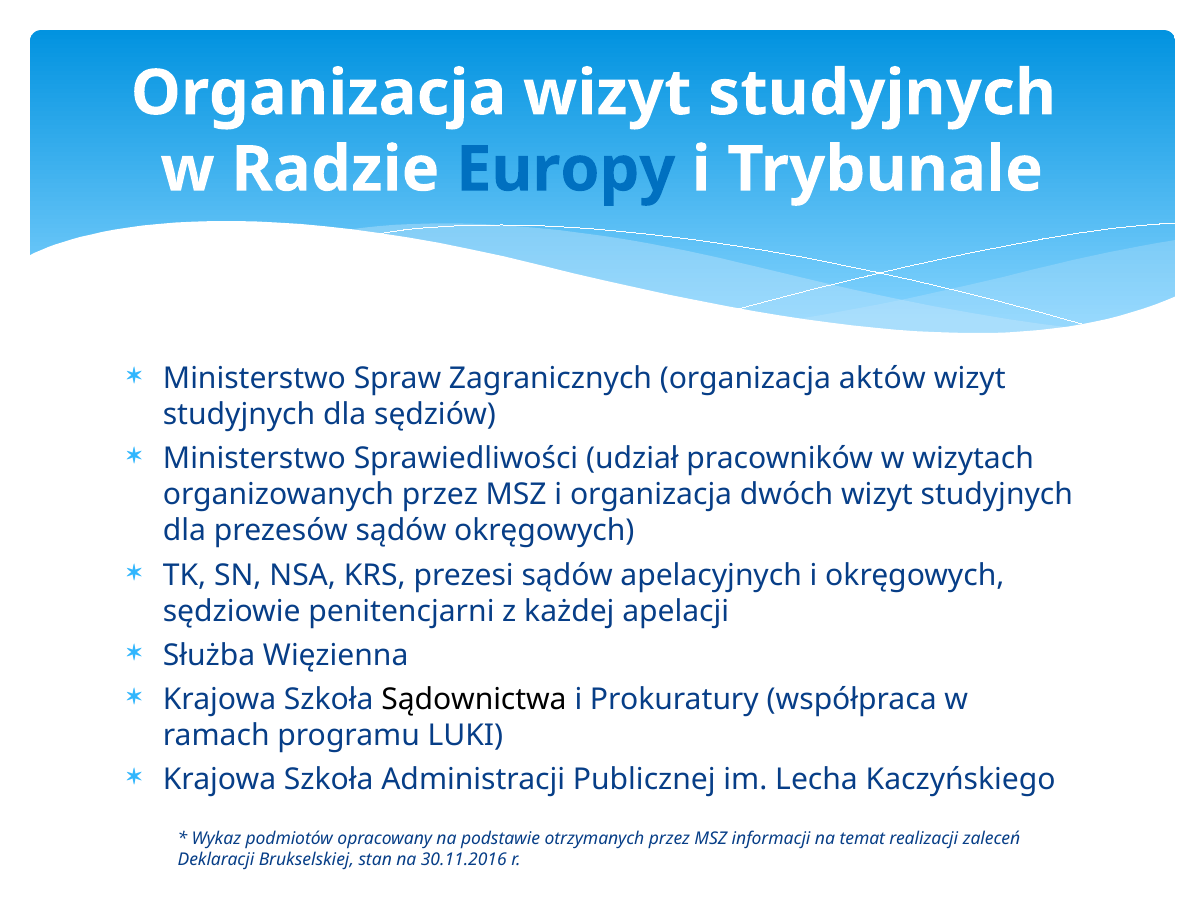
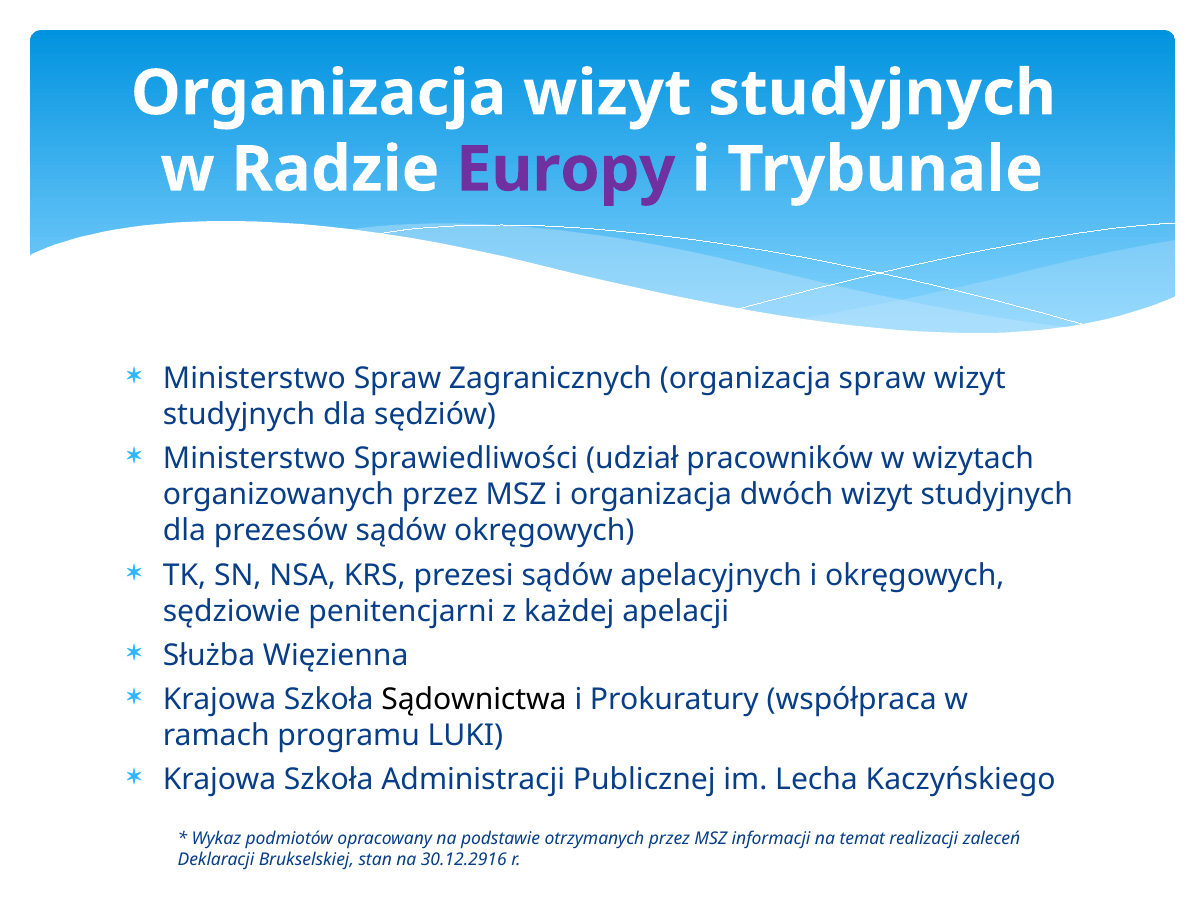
Europy colour: blue -> purple (566, 170)
organizacja aktów: aktów -> spraw (882, 378)
30.11.2016: 30.11.2016 -> 30.12.2916 (464, 860)
